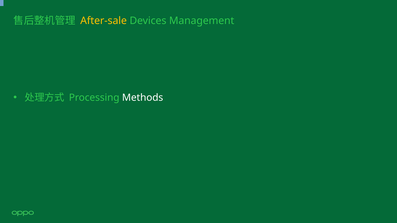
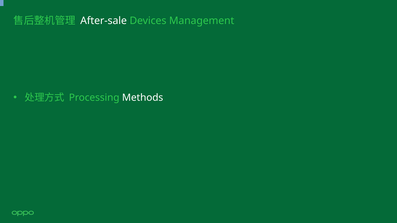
After-sale colour: yellow -> white (104, 21)
